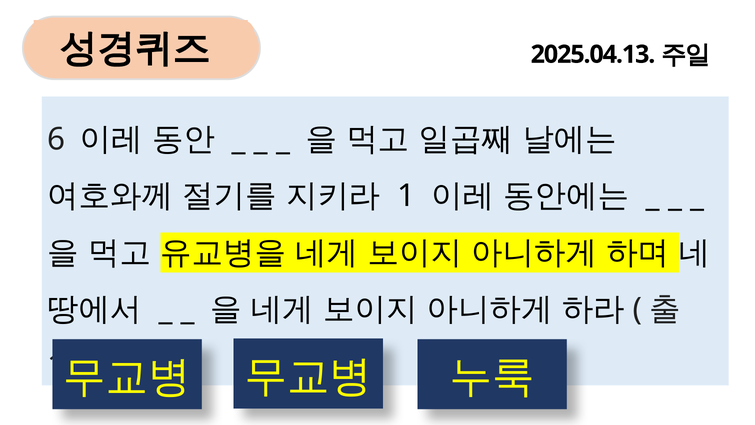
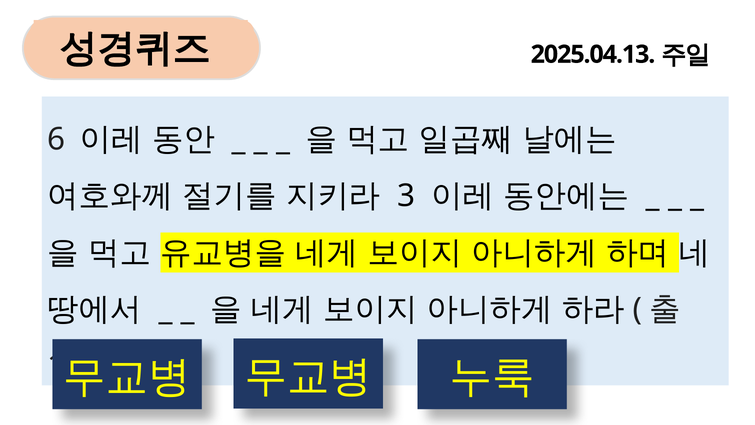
1: 1 -> 3 (406, 196)
